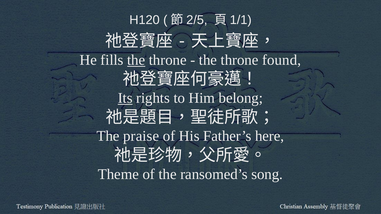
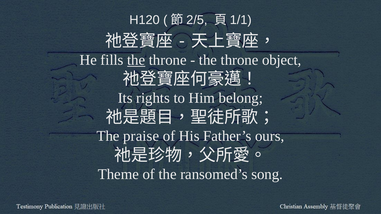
found: found -> object (282, 60)
Its underline: present -> none (125, 98)
here: here -> ours (270, 136)
